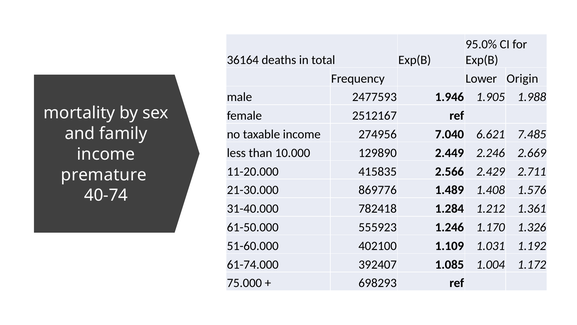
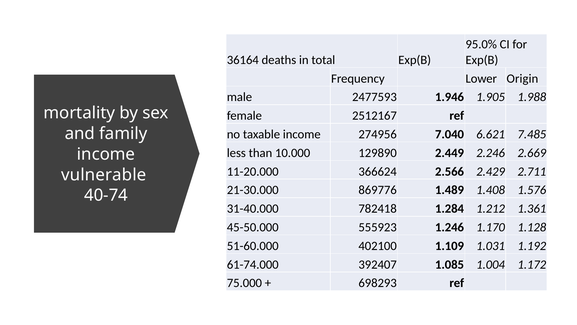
415835: 415835 -> 366624 (378, 171)
premature: premature -> vulnerable (104, 175)
61-50.000: 61-50.000 -> 45-50.000 (253, 227)
1.326: 1.326 -> 1.128 (532, 227)
